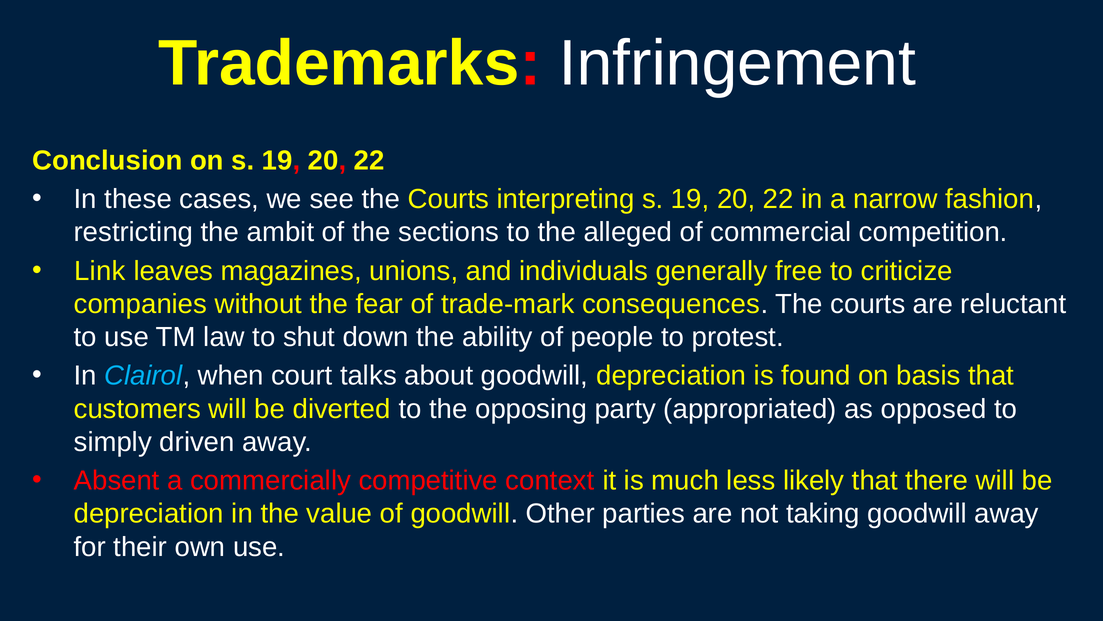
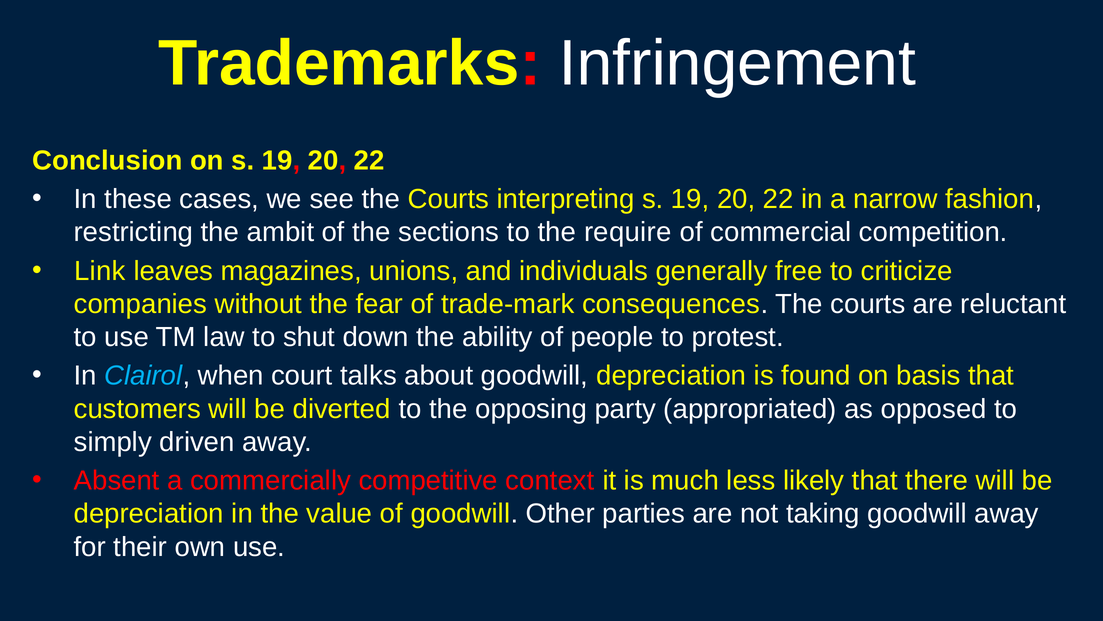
alleged: alleged -> require (628, 232)
